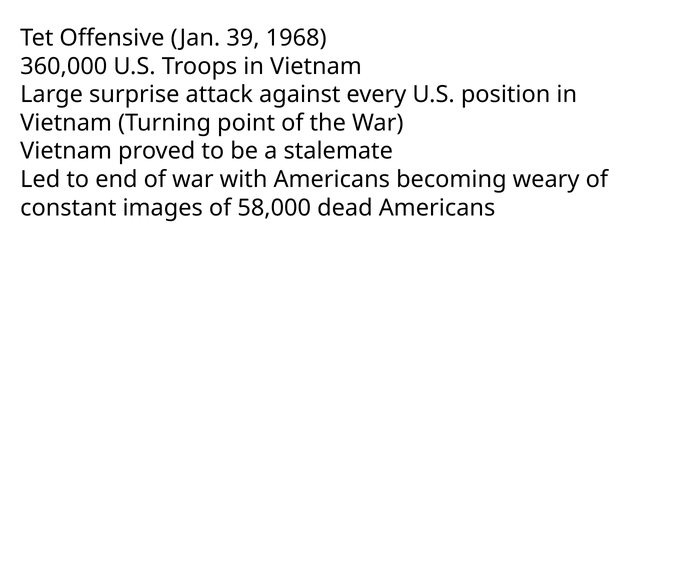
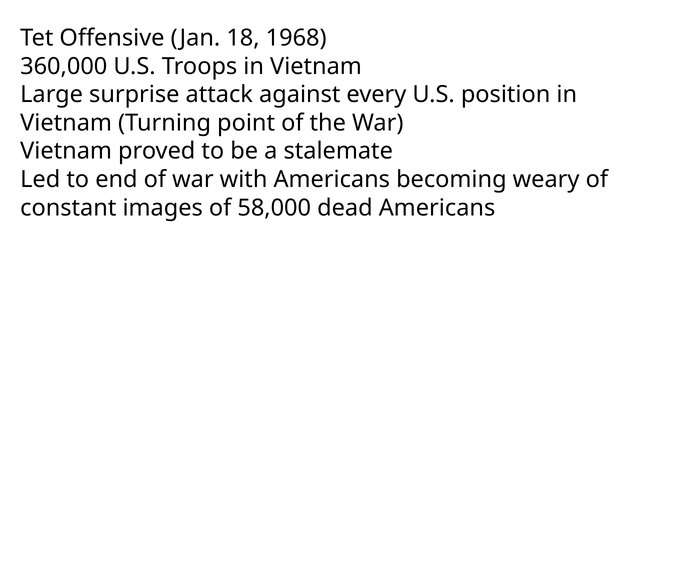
39: 39 -> 18 (243, 38)
